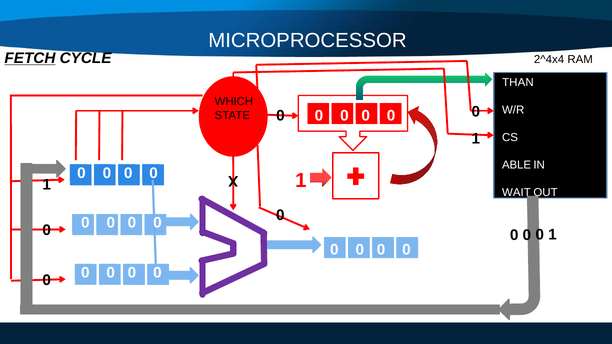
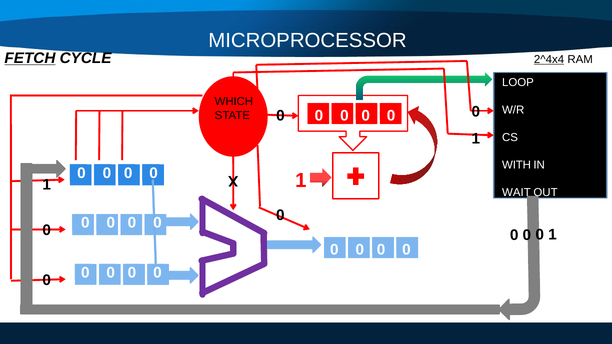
2^4x4 underline: none -> present (549, 59)
THAN: THAN -> LOOP (518, 82)
ABLE: ABLE -> WITH (517, 165)
